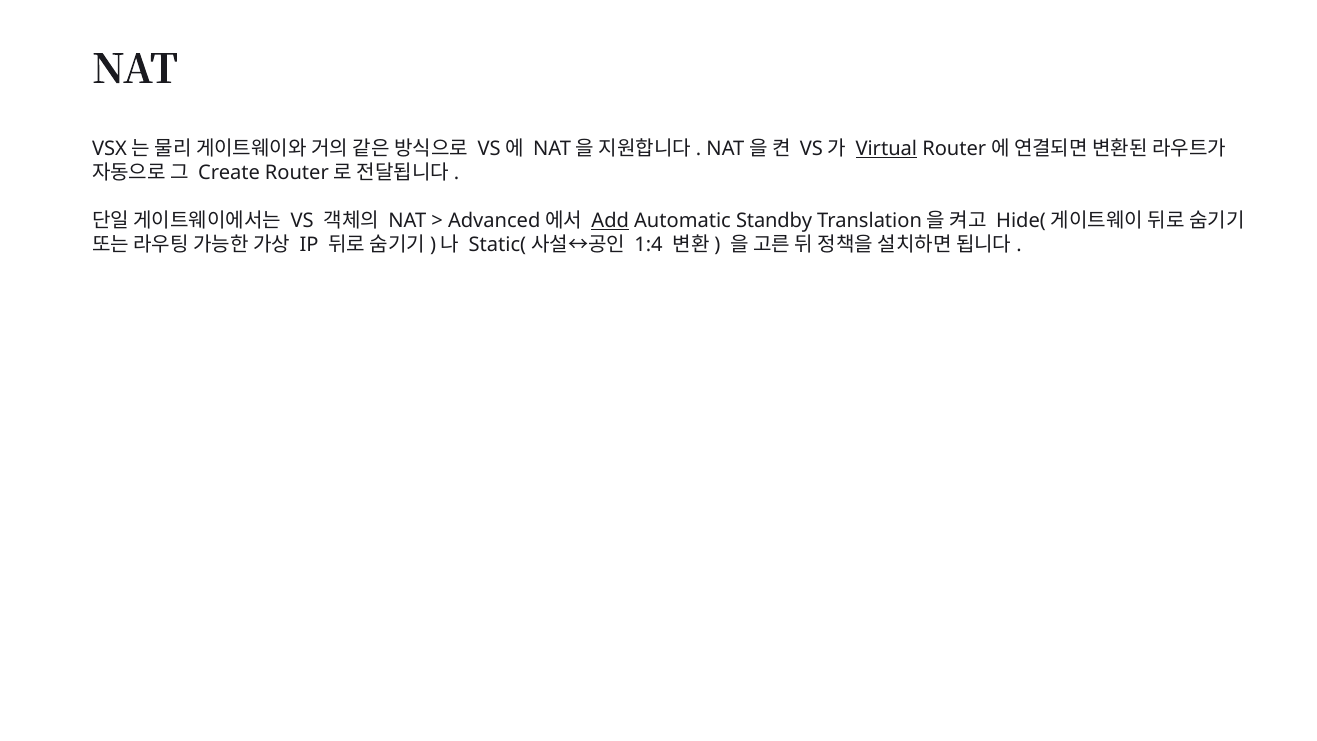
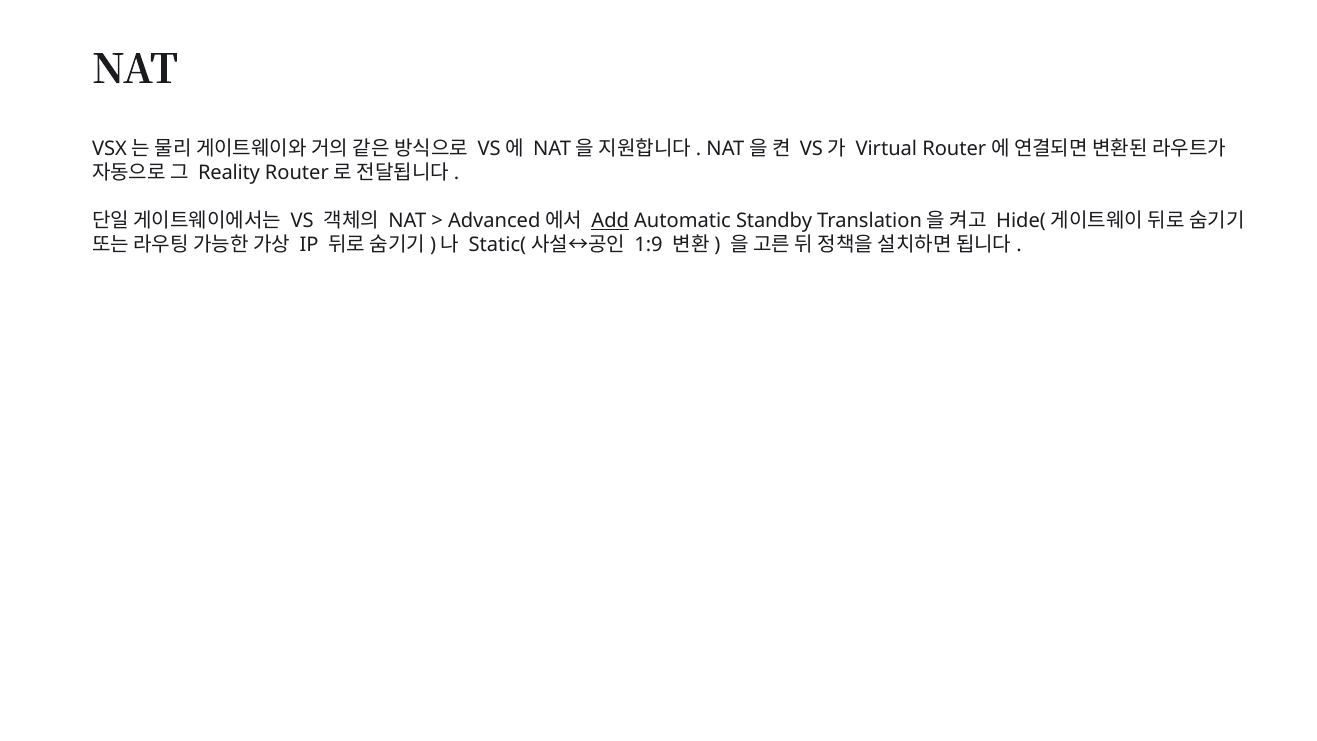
Virtual underline: present -> none (886, 148)
Create: Create -> Reality (229, 173)
1:4: 1:4 -> 1:9 (649, 245)
